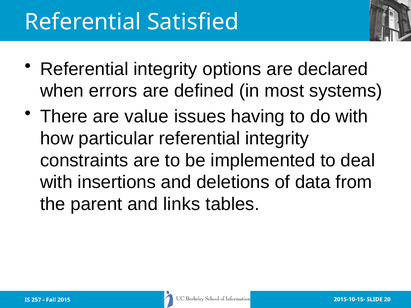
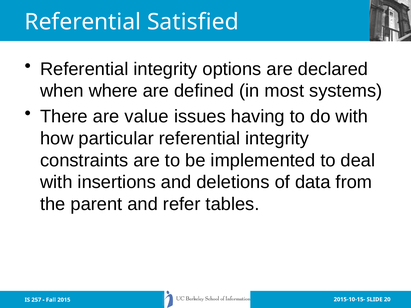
errors: errors -> where (113, 91)
links: links -> refer (182, 204)
